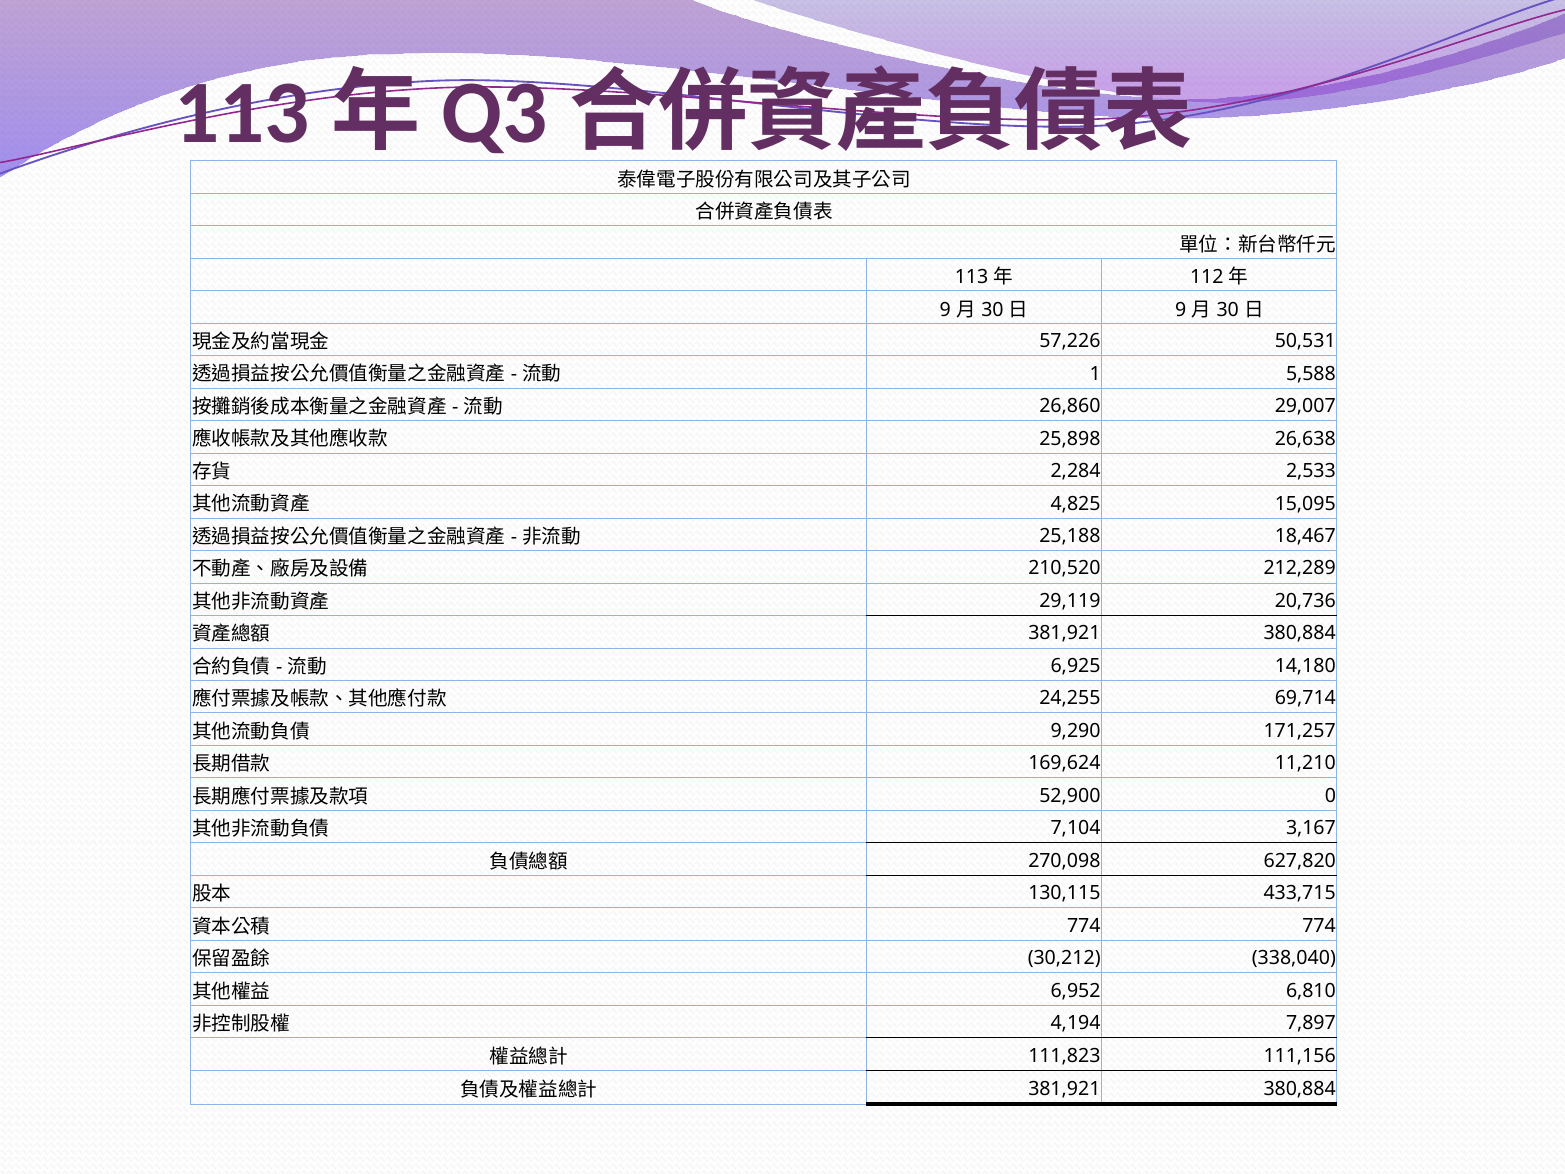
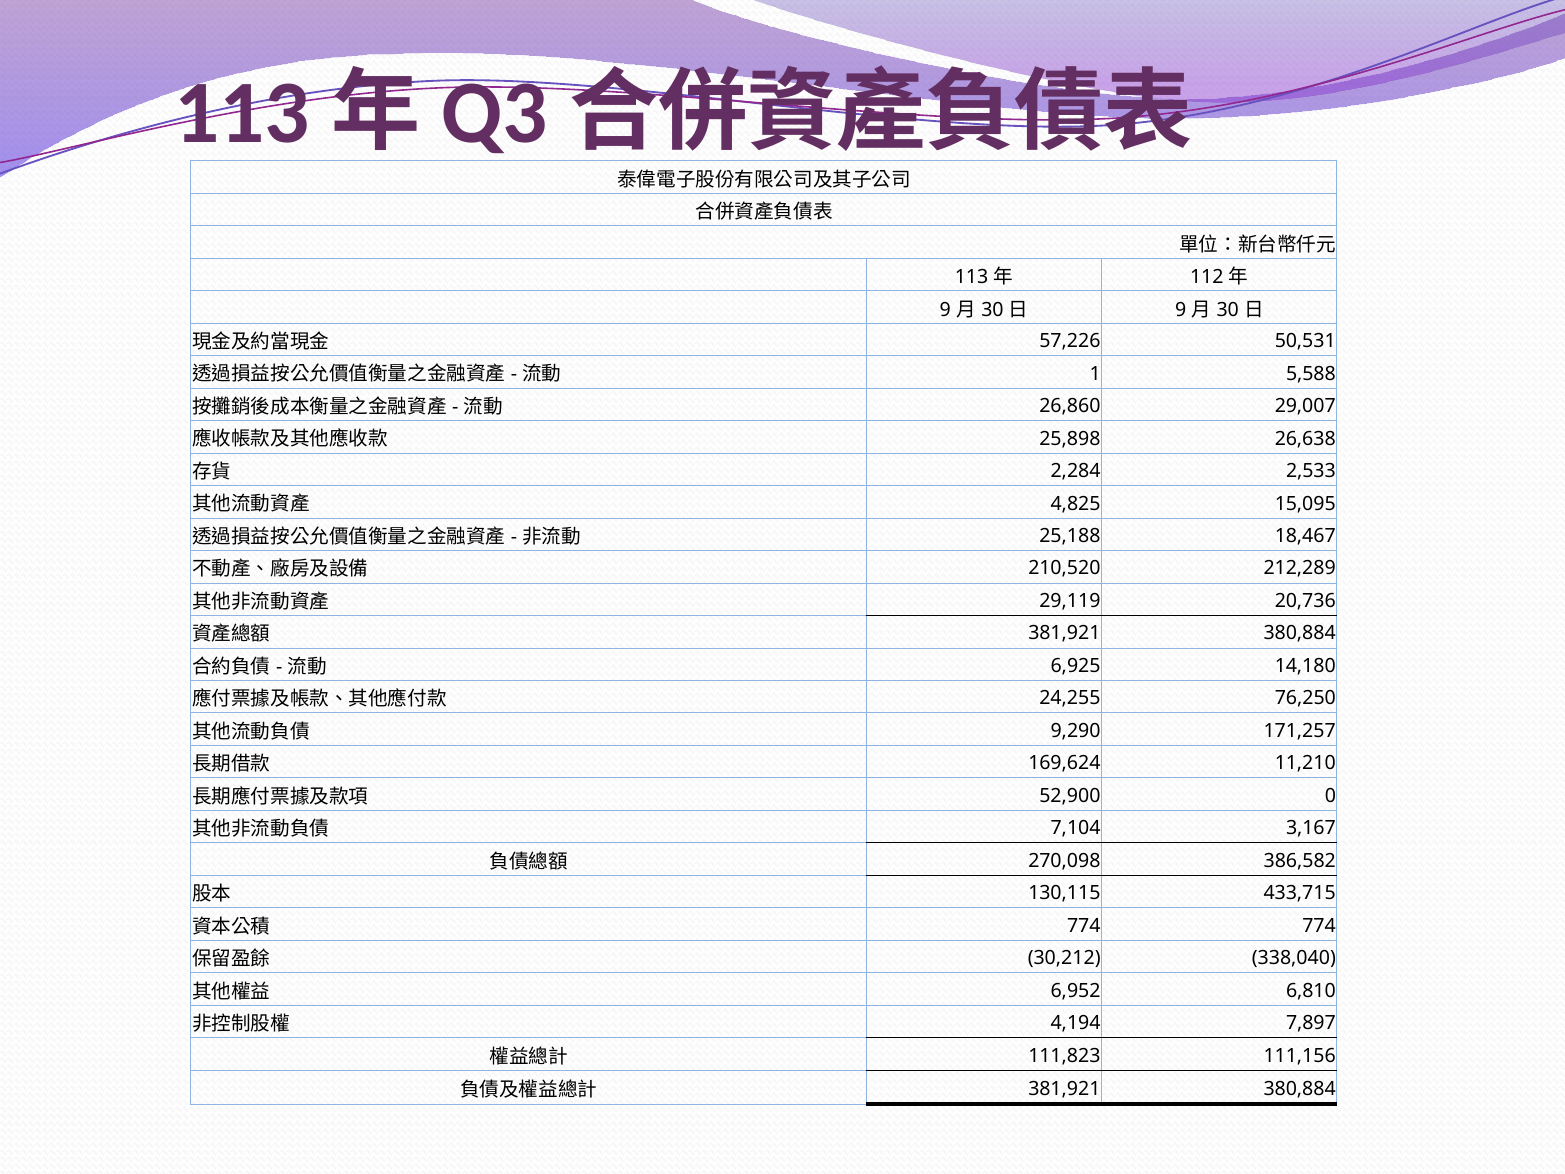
69,714: 69,714 -> 76,250 (1305, 698)
627,820: 627,820 -> 386,582 (1300, 861)
